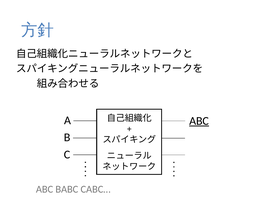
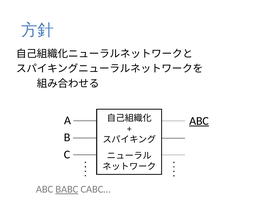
BABC underline: none -> present (67, 189)
